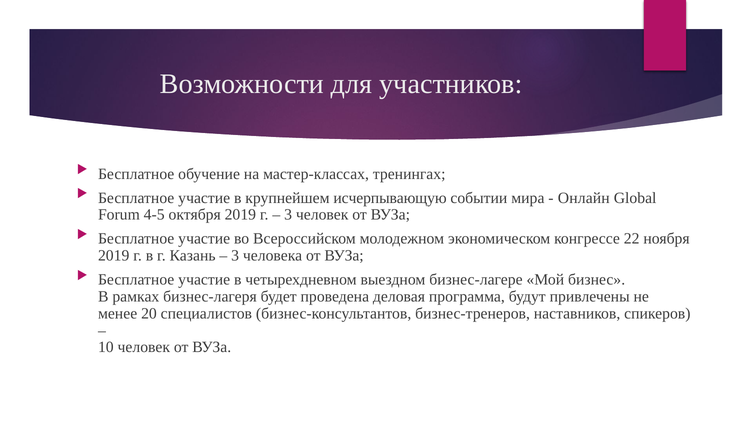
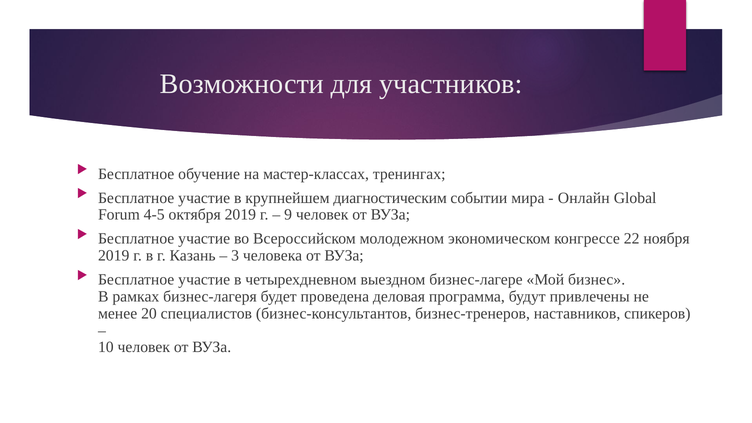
исчерпывающую: исчерпывающую -> диагностическим (390, 198)
3: 3 -> 9 (288, 215)
